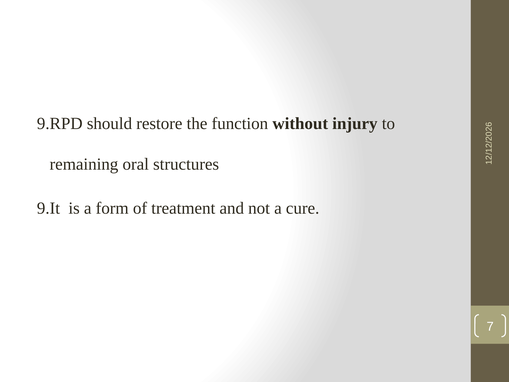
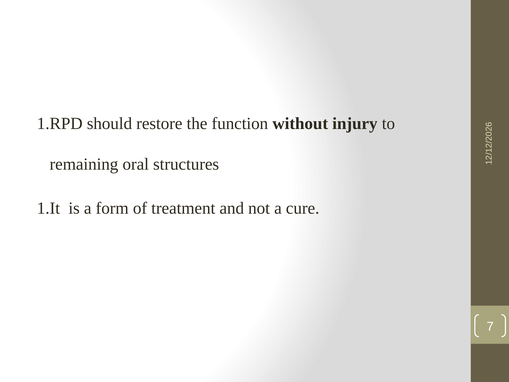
9.RPD: 9.RPD -> 1.RPD (60, 123)
9.It: 9.It -> 1.It (48, 208)
